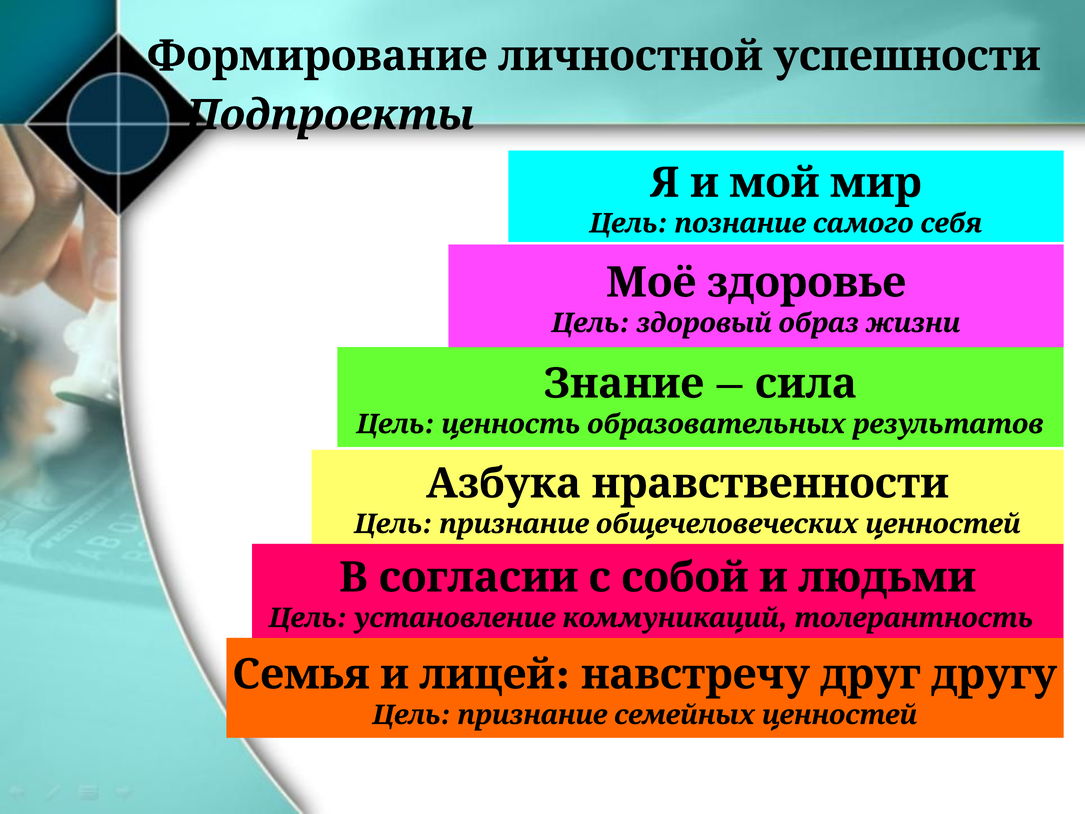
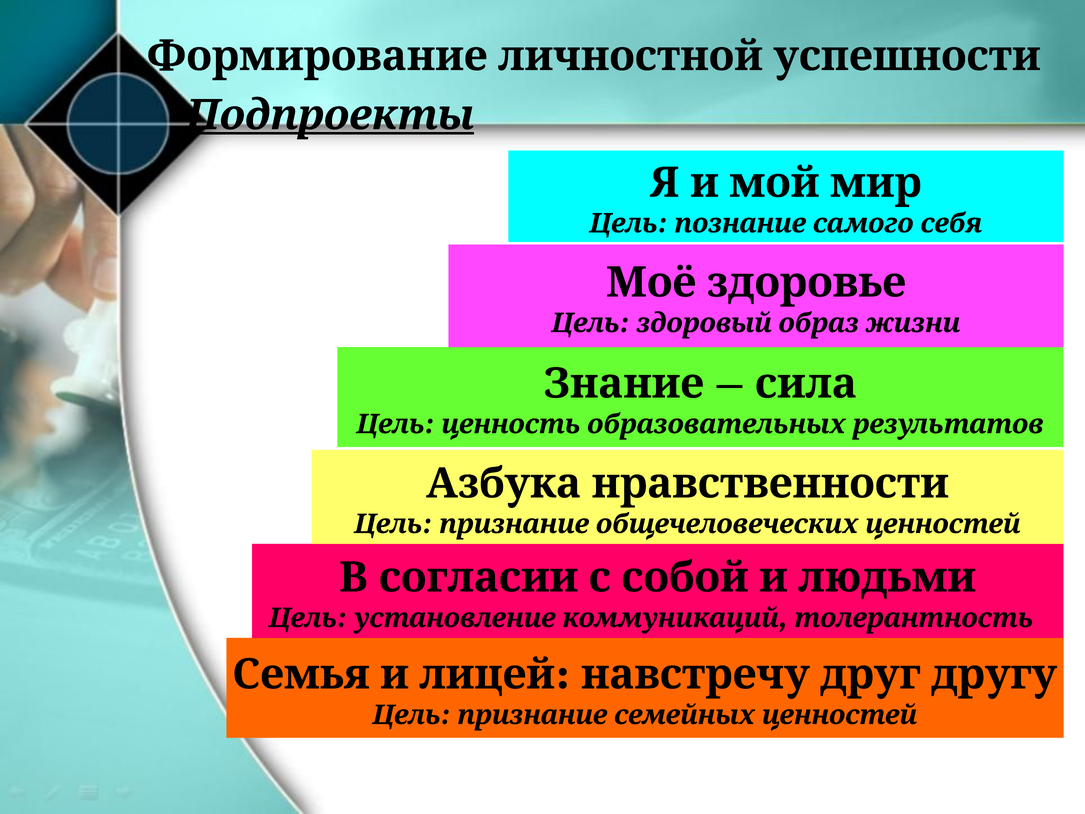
Подпроекты underline: none -> present (330, 115)
